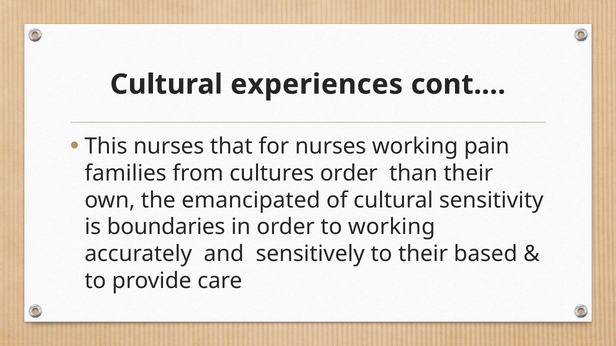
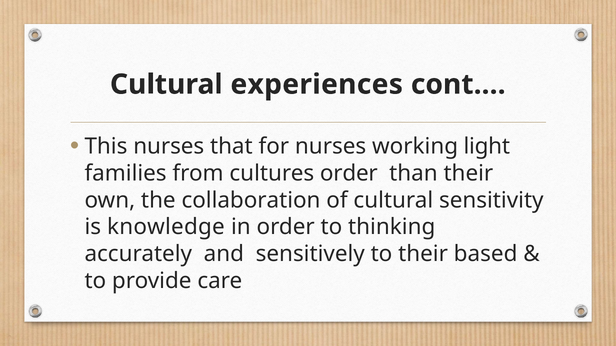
pain: pain -> light (487, 147)
emancipated: emancipated -> collaboration (251, 200)
boundaries: boundaries -> knowledge (166, 227)
to working: working -> thinking (392, 227)
